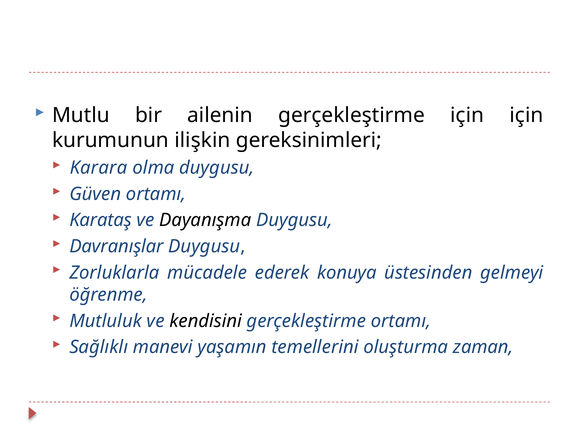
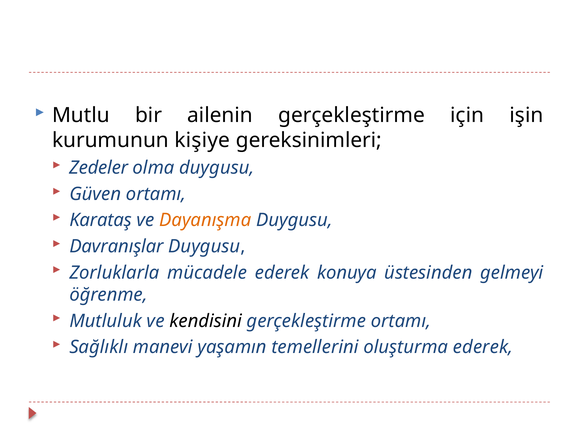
için için: için -> işin (526, 115)
ilişkin: ilişkin -> kişiye (202, 140)
Karara: Karara -> Zedeler (99, 168)
Dayanışma colour: black -> orange (205, 220)
oluşturma zaman: zaman -> ederek (483, 347)
